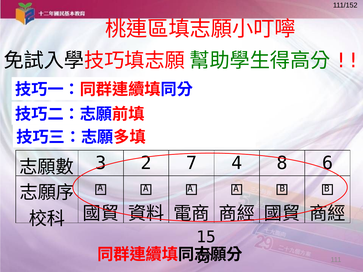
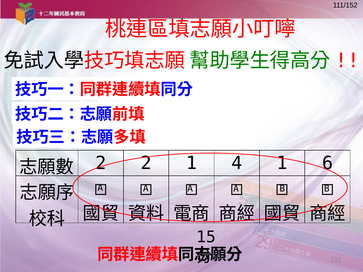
3: 3 -> 2 (101, 163)
2 7: 7 -> 1 (191, 163)
4 8: 8 -> 1 (282, 163)
